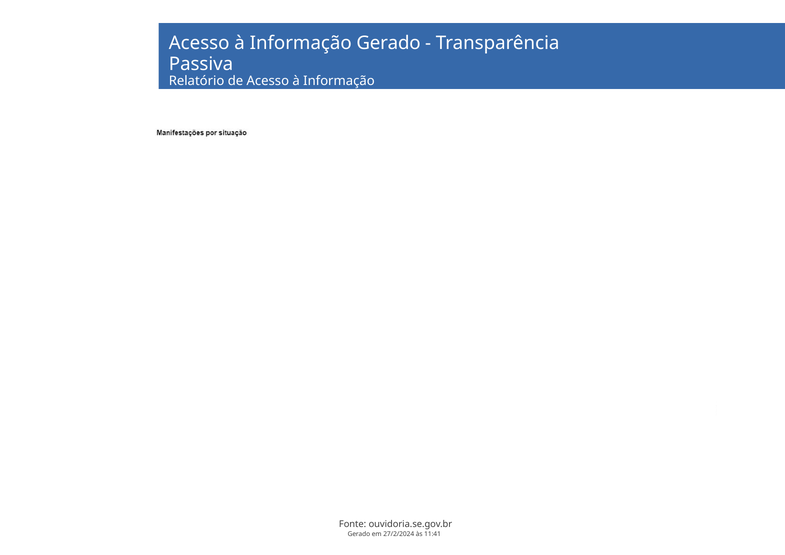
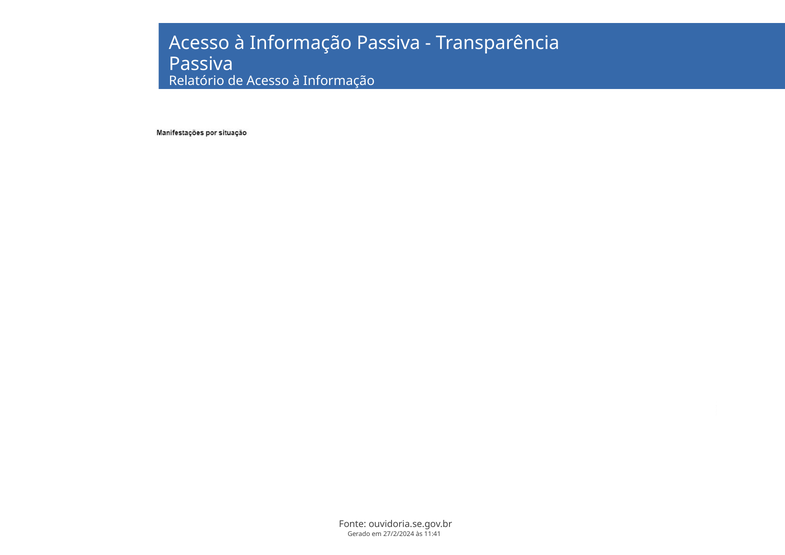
Informação Gerado: Gerado -> Passiva (388, 43)
